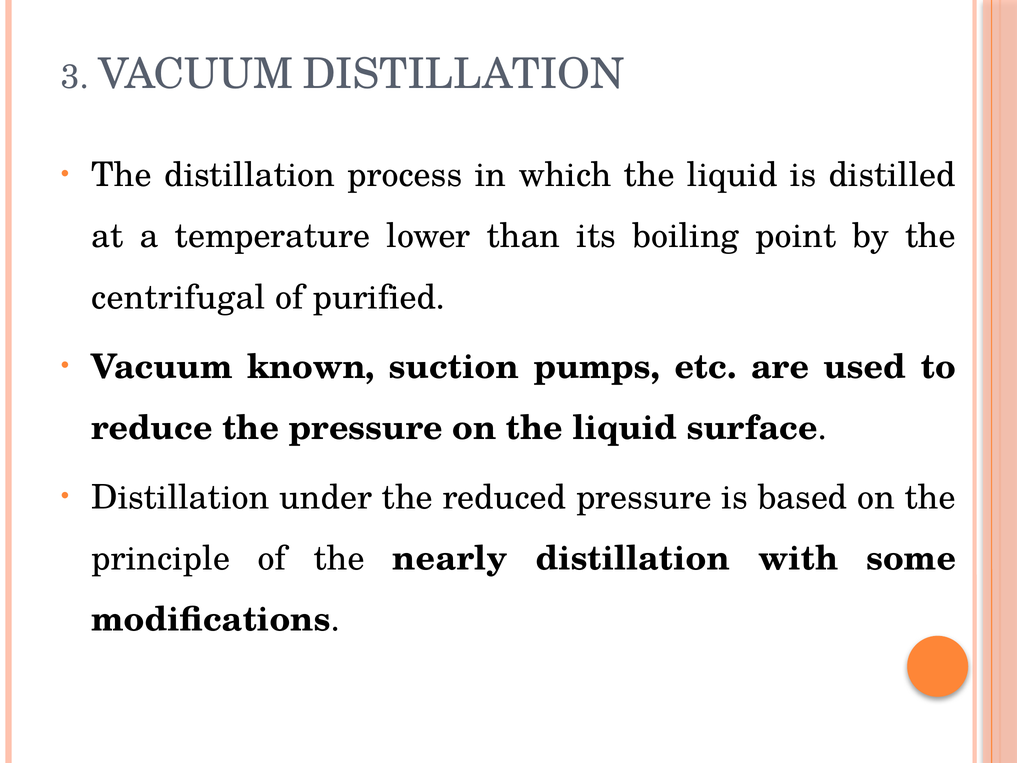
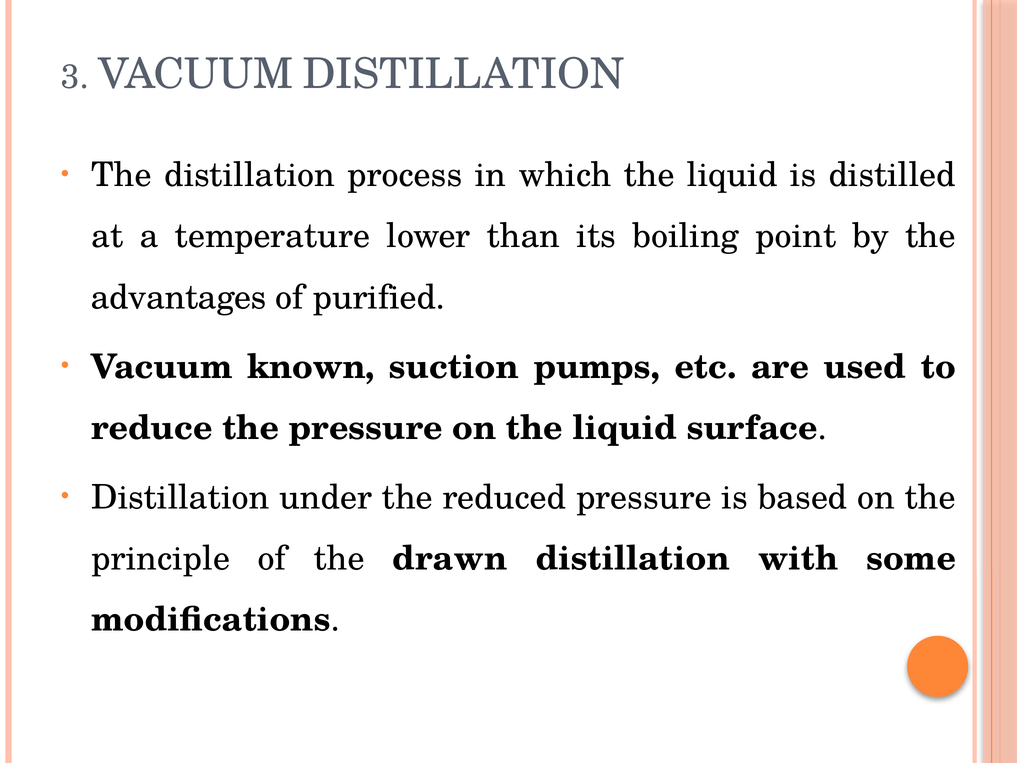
centrifugal: centrifugal -> advantages (179, 297)
nearly: nearly -> drawn (450, 558)
